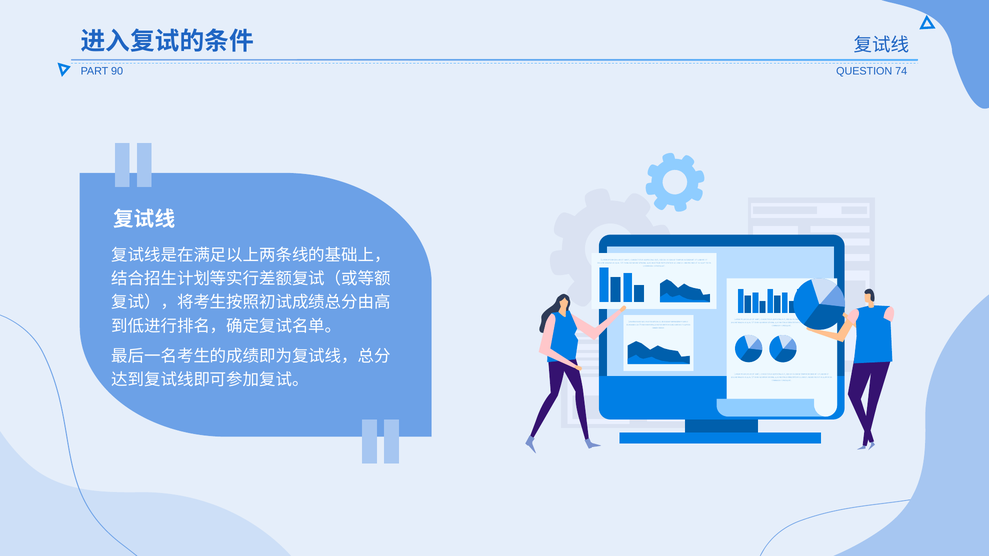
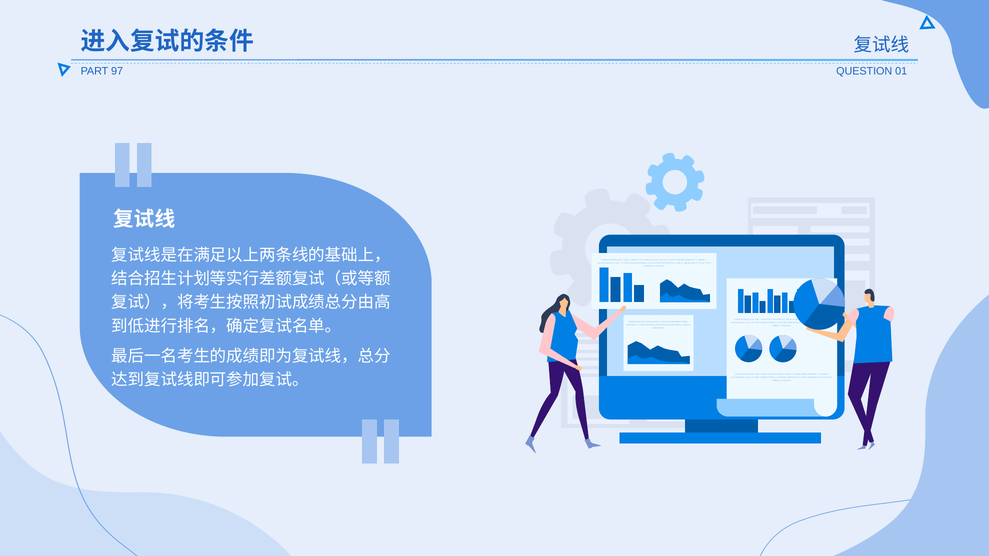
90: 90 -> 97 (117, 71)
74: 74 -> 01 (901, 71)
